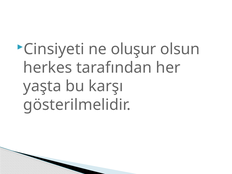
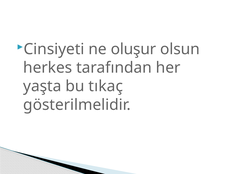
karşı: karşı -> tıkaç (106, 86)
